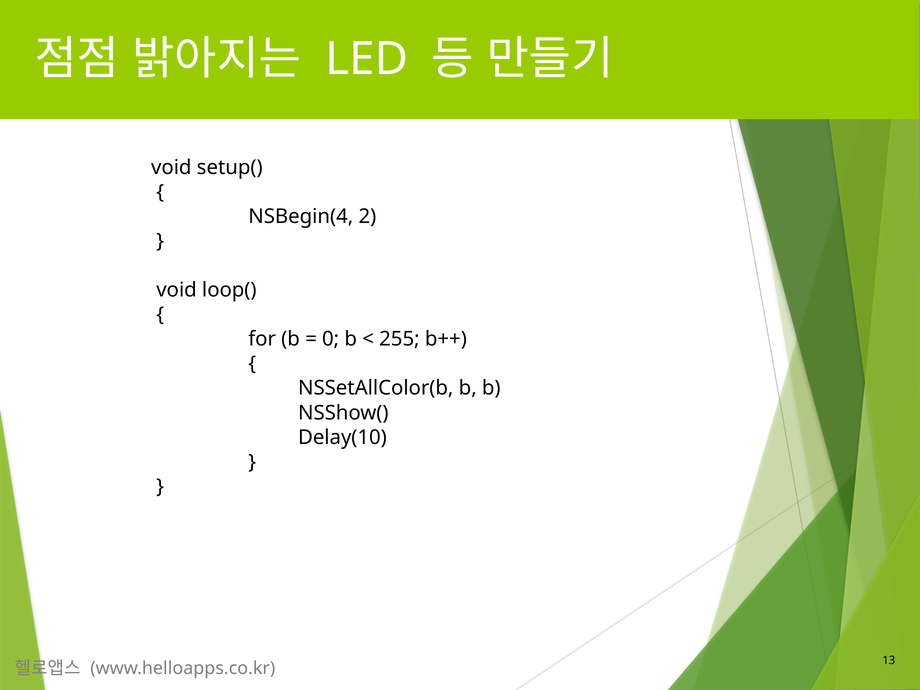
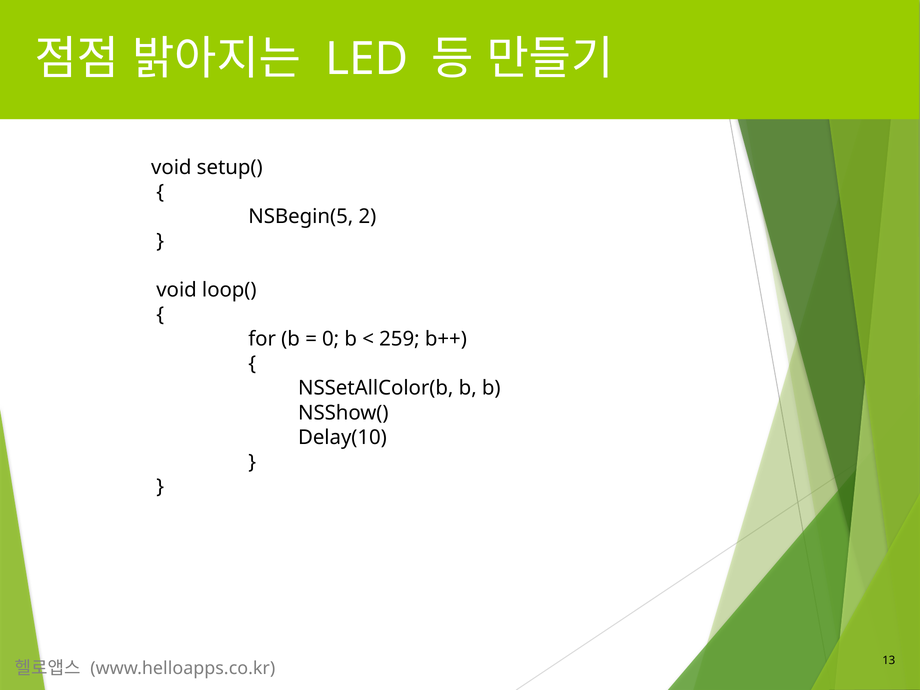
NSBegin(4: NSBegin(4 -> NSBegin(5 (301, 217)
255: 255 -> 259 (399, 339)
